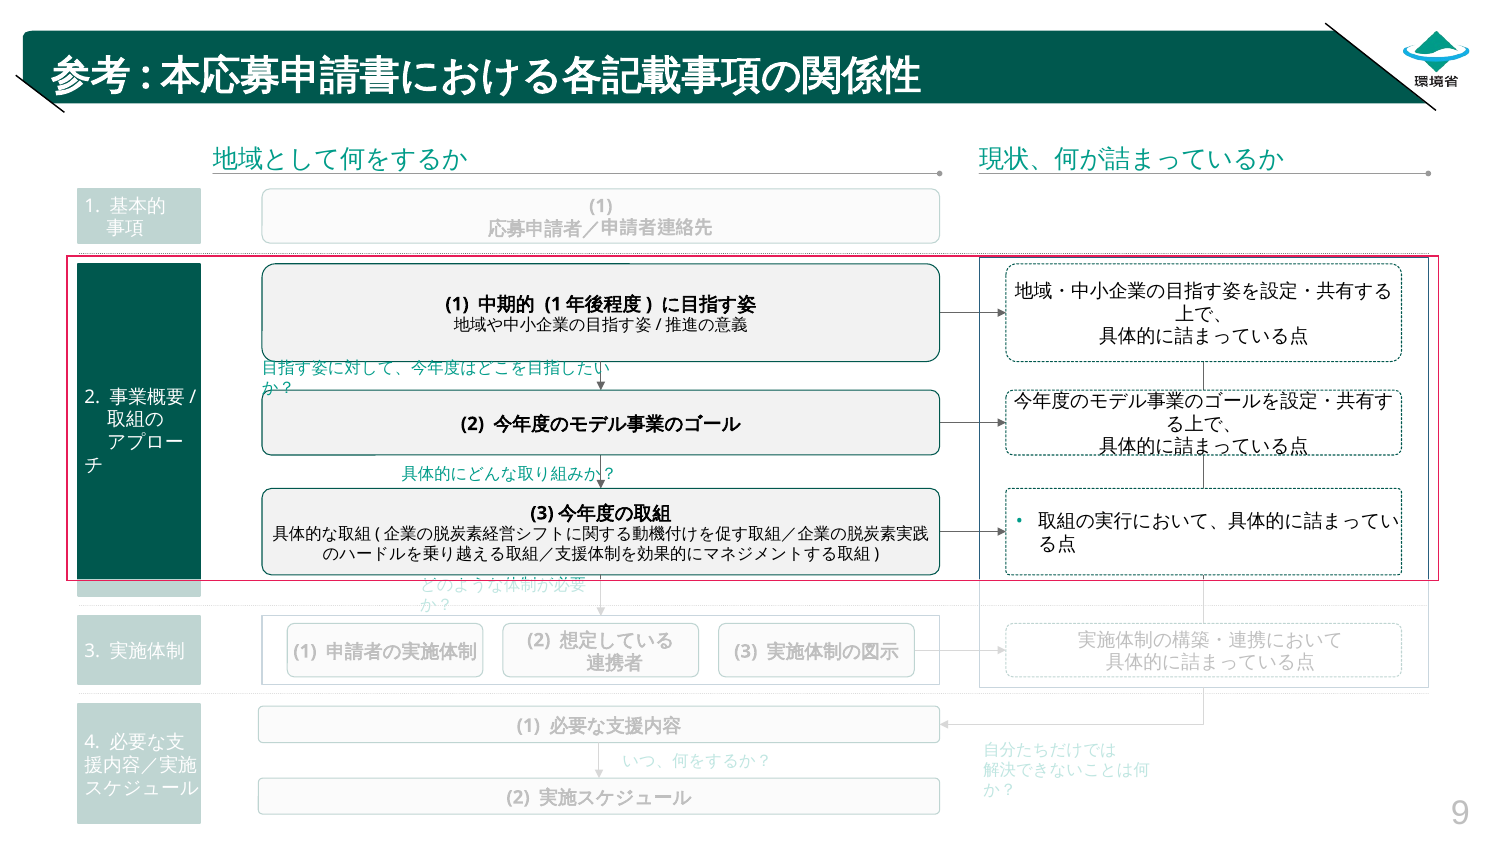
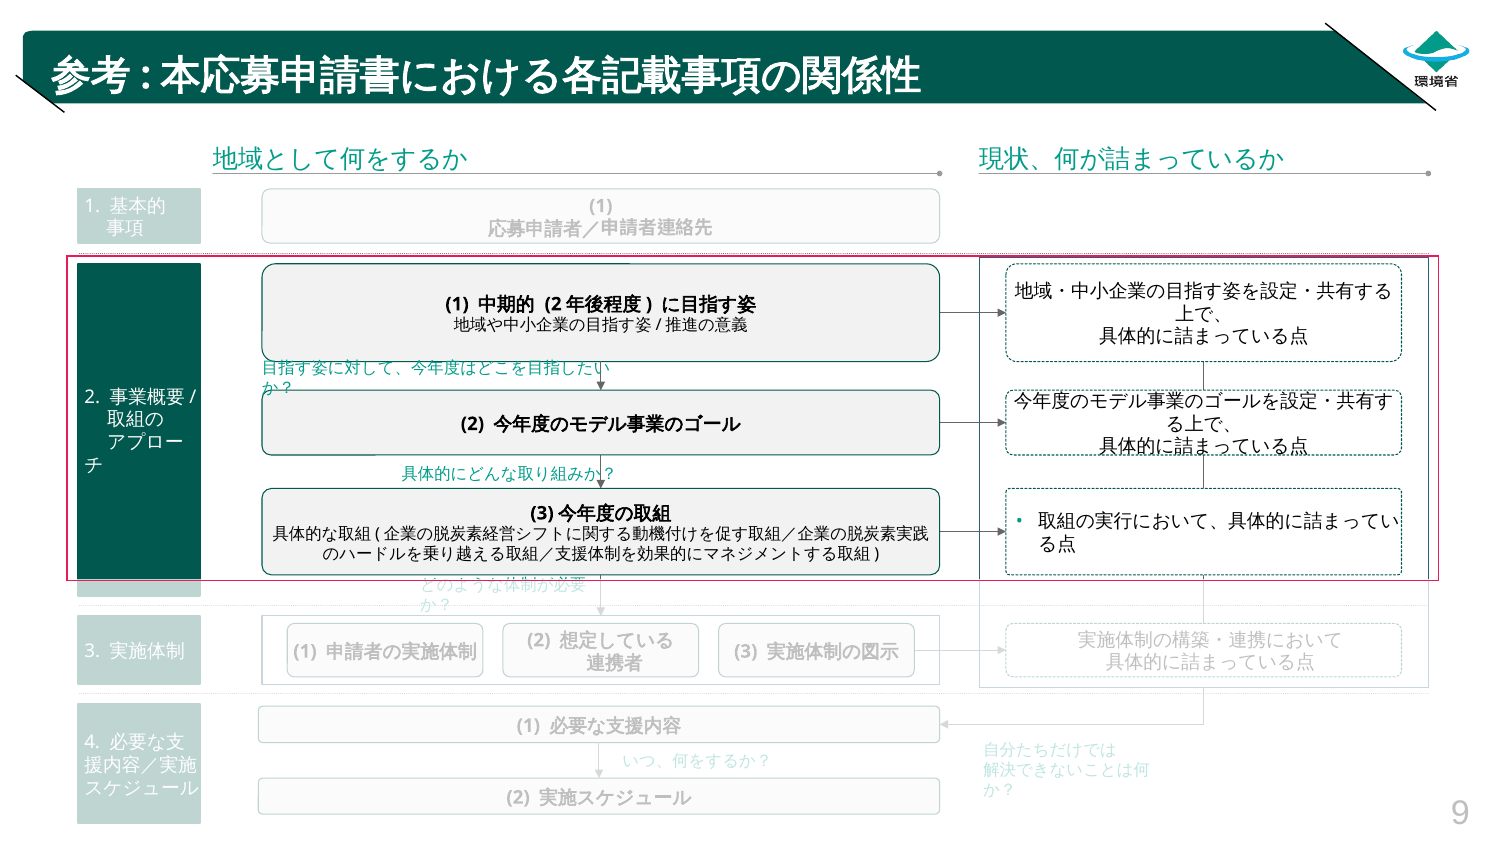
1: 1 -> 2 (553, 304)
